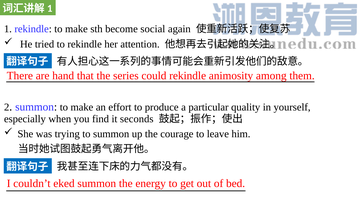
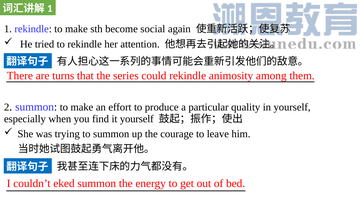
hand: hand -> turns (63, 76)
it seconds: seconds -> yourself (137, 119)
